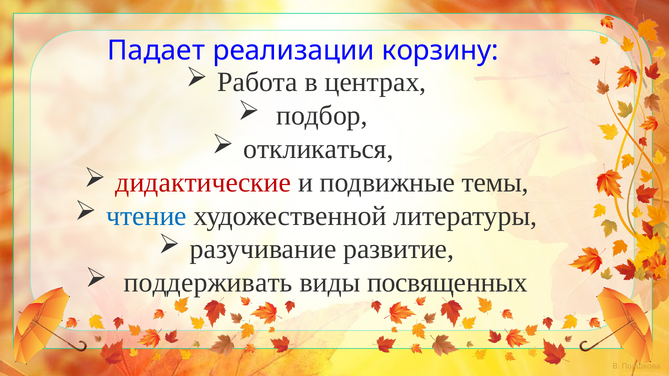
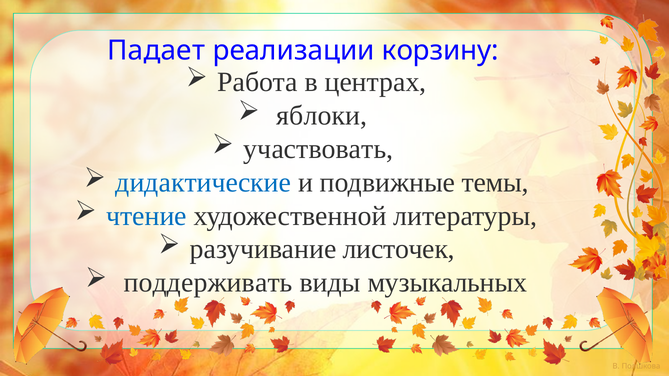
подбор: подбор -> яблоки (322, 116)
откликаться: откликаться -> участвовать (318, 149)
дидактические colour: red -> blue (203, 183)
развитие: развитие -> листочек (399, 249)
посвященных: посвященных -> музыкальных (447, 283)
